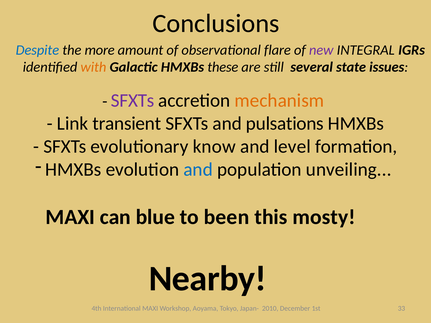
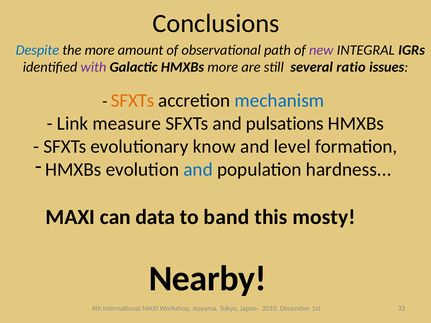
flare: flare -> path (277, 50)
with colour: orange -> purple (93, 67)
HMXBs these: these -> more (223, 67)
state: state -> ratio (351, 67)
SFXTs colour: purple -> orange (133, 101)
mechanism colour: orange -> blue (279, 101)
transient: transient -> measure (127, 124)
unveiling: unveiling -> hardness (349, 170)
blue: blue -> data (155, 217)
been: been -> band (227, 217)
